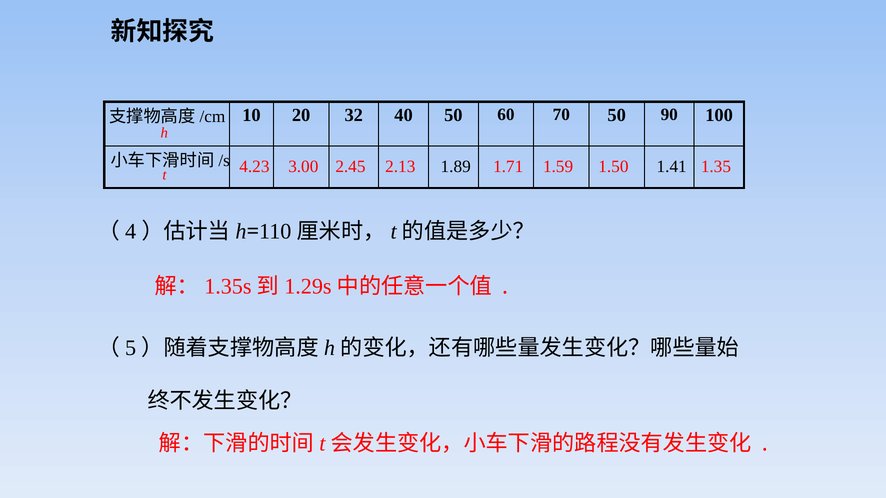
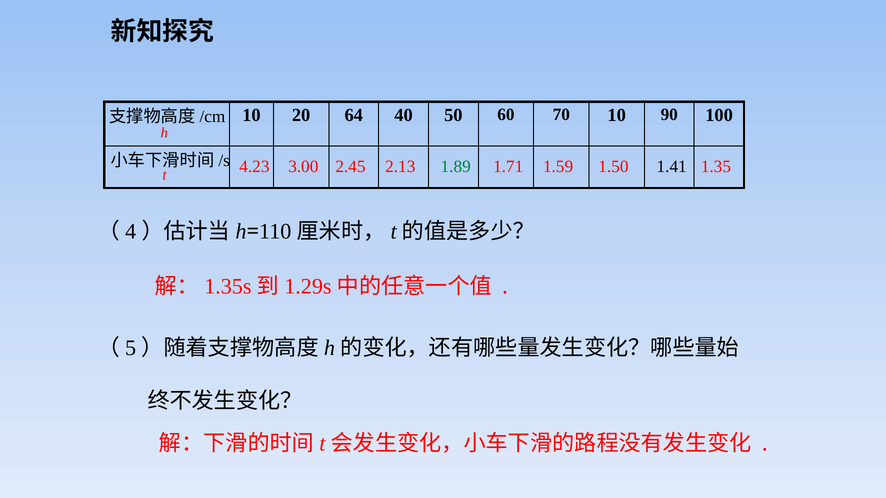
32: 32 -> 64 (354, 115)
70 50: 50 -> 10 (617, 115)
1.89 colour: black -> green (456, 166)
